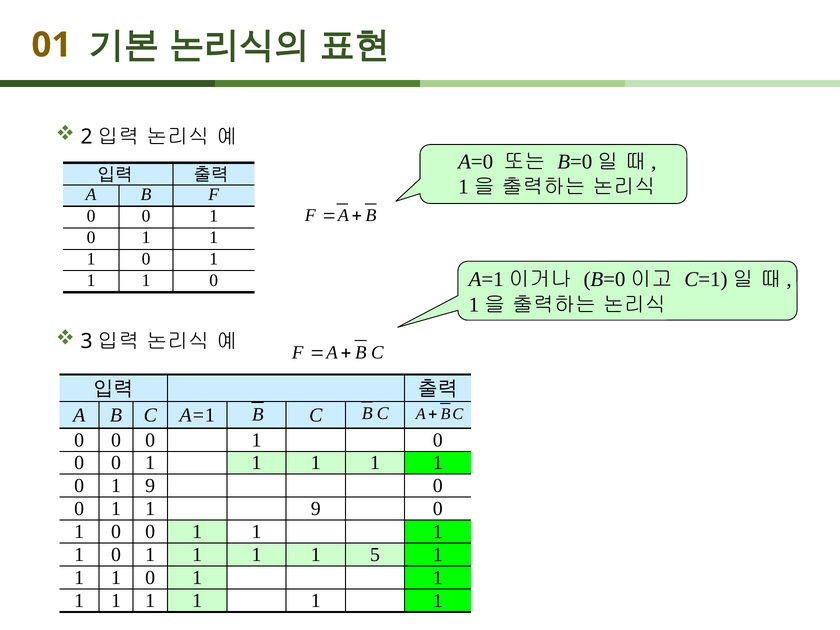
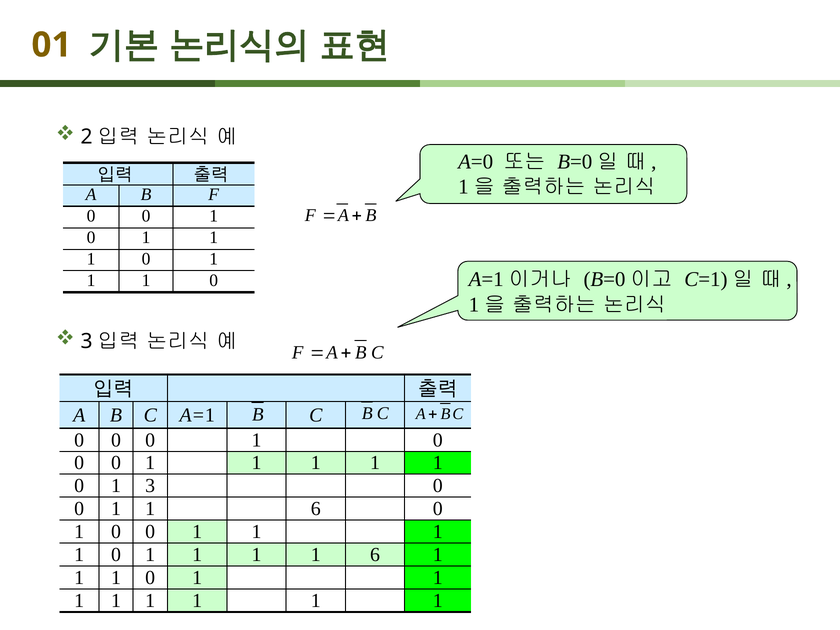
0 1 9: 9 -> 3 (150, 486)
0 1 1 9: 9 -> 6 (316, 509)
1 1 1 5: 5 -> 6 (375, 555)
